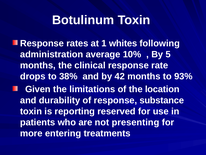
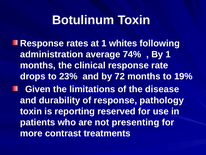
10%: 10% -> 74% (132, 54)
By 5: 5 -> 1 (168, 54)
38%: 38% -> 23% (68, 76)
42: 42 -> 72 (120, 76)
93%: 93% -> 19% (183, 76)
location: location -> disease (162, 89)
substance: substance -> pathology (162, 100)
entering: entering -> contrast (63, 133)
